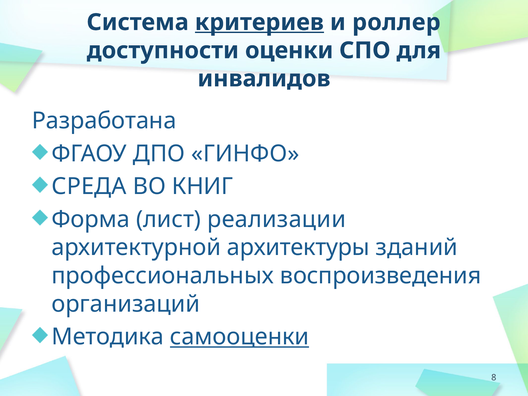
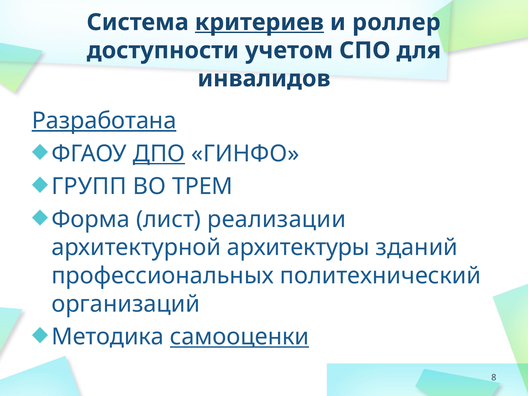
оценки: оценки -> учетом (289, 50)
Разработана underline: none -> present (104, 121)
ДПО underline: none -> present (159, 154)
СРЕДА: СРЕДА -> ГРУПП (89, 187)
КНИГ: КНИГ -> ТРЕМ (202, 187)
воспроизведения: воспроизведения -> политехнический (381, 276)
